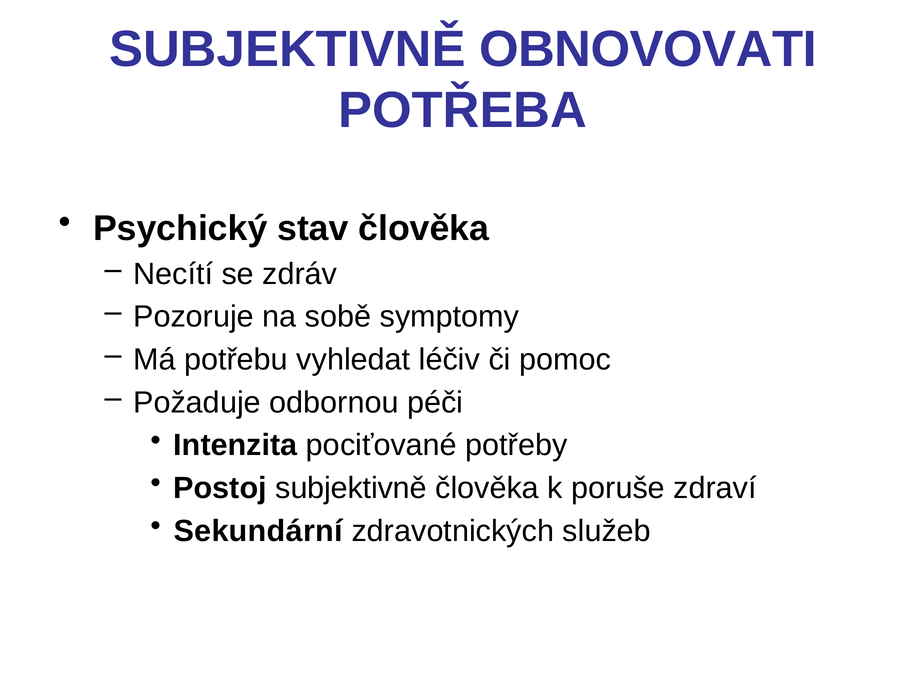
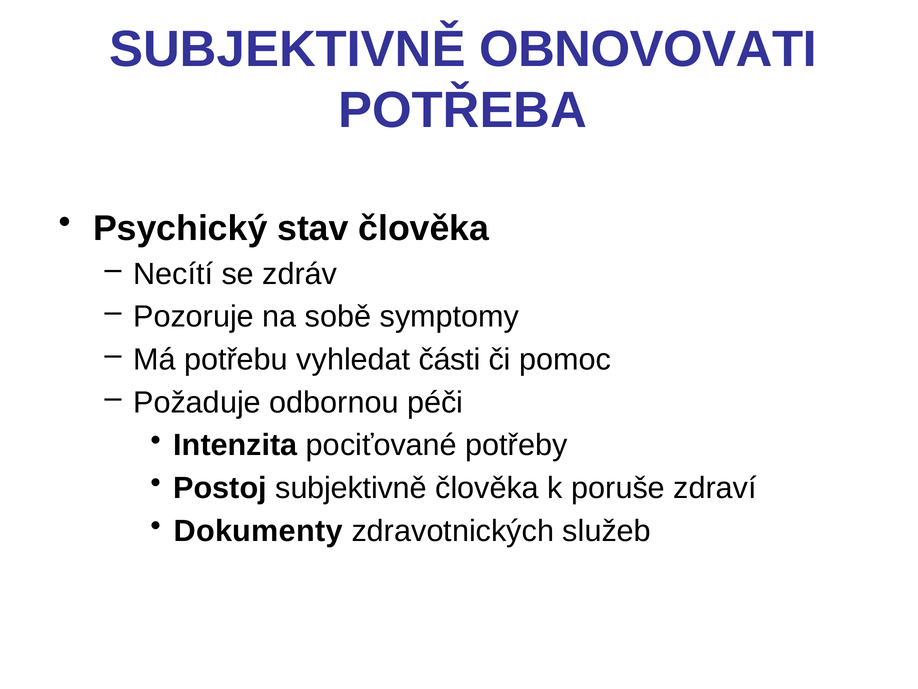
léčiv: léčiv -> části (450, 359)
Sekundární: Sekundární -> Dokumenty (258, 531)
